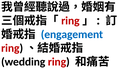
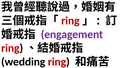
engagement colour: blue -> purple (72, 35)
